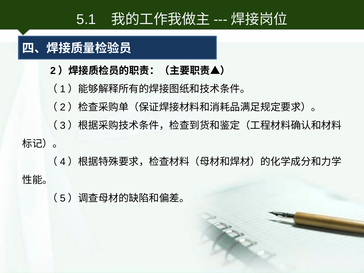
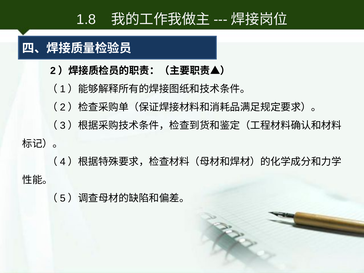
5.1: 5.1 -> 1.8 (86, 19)
